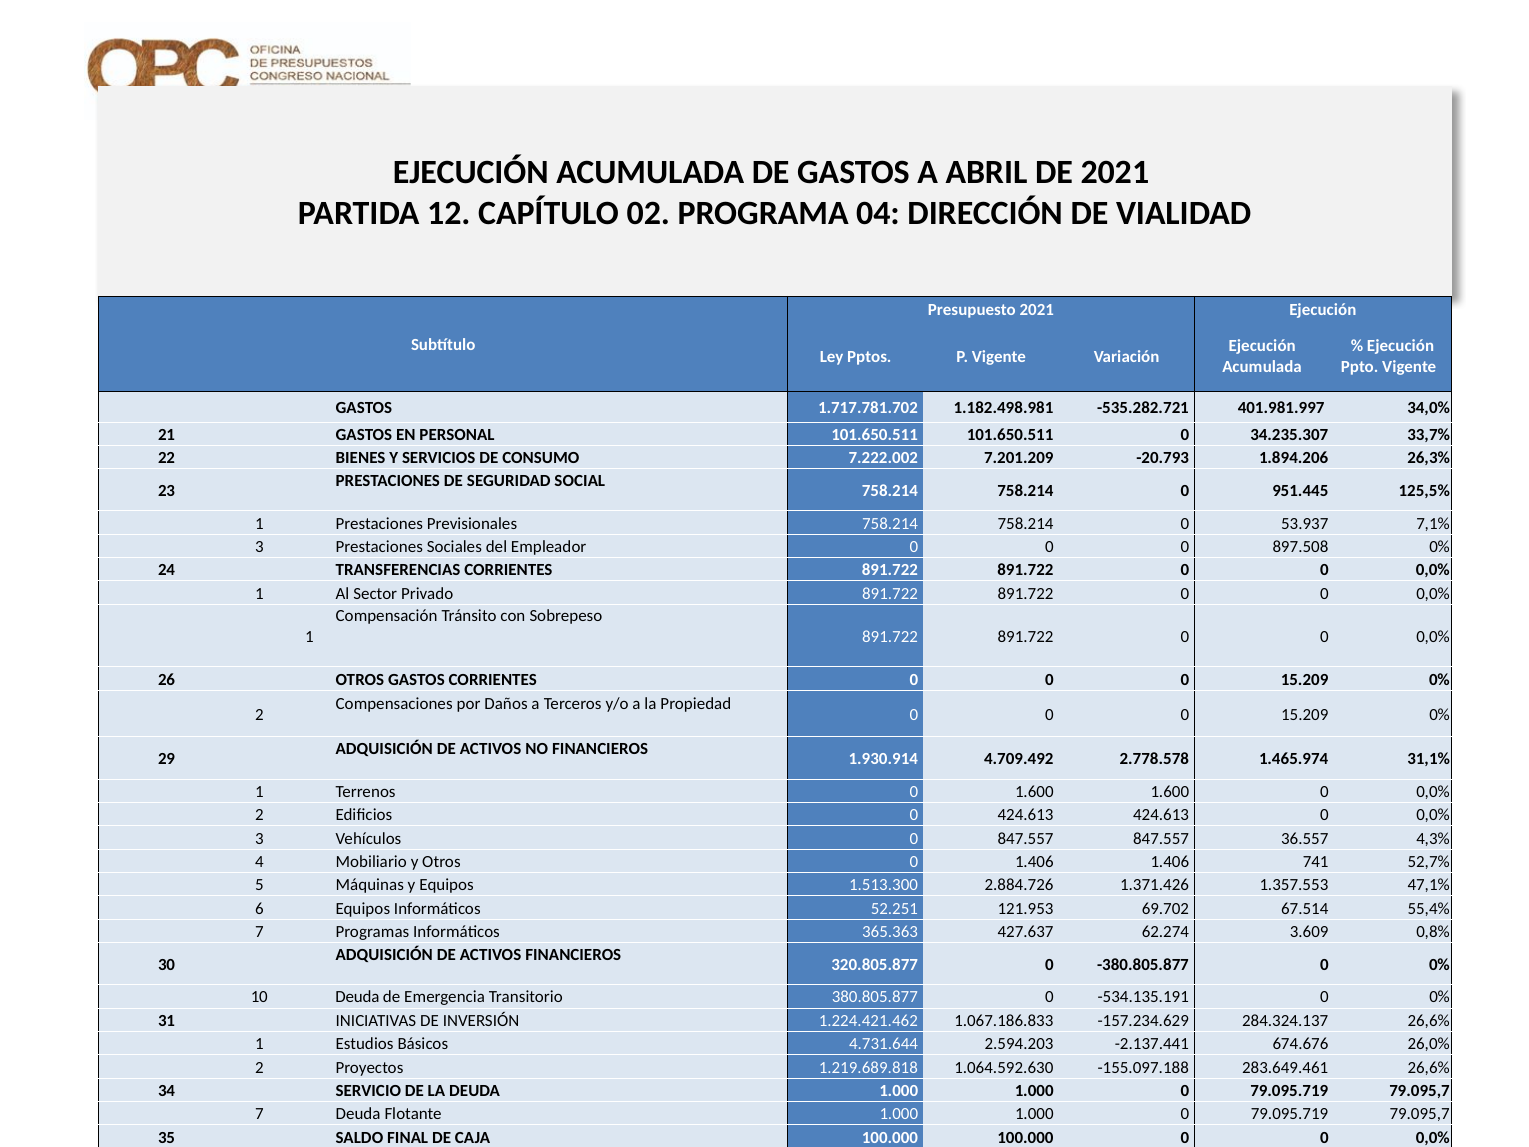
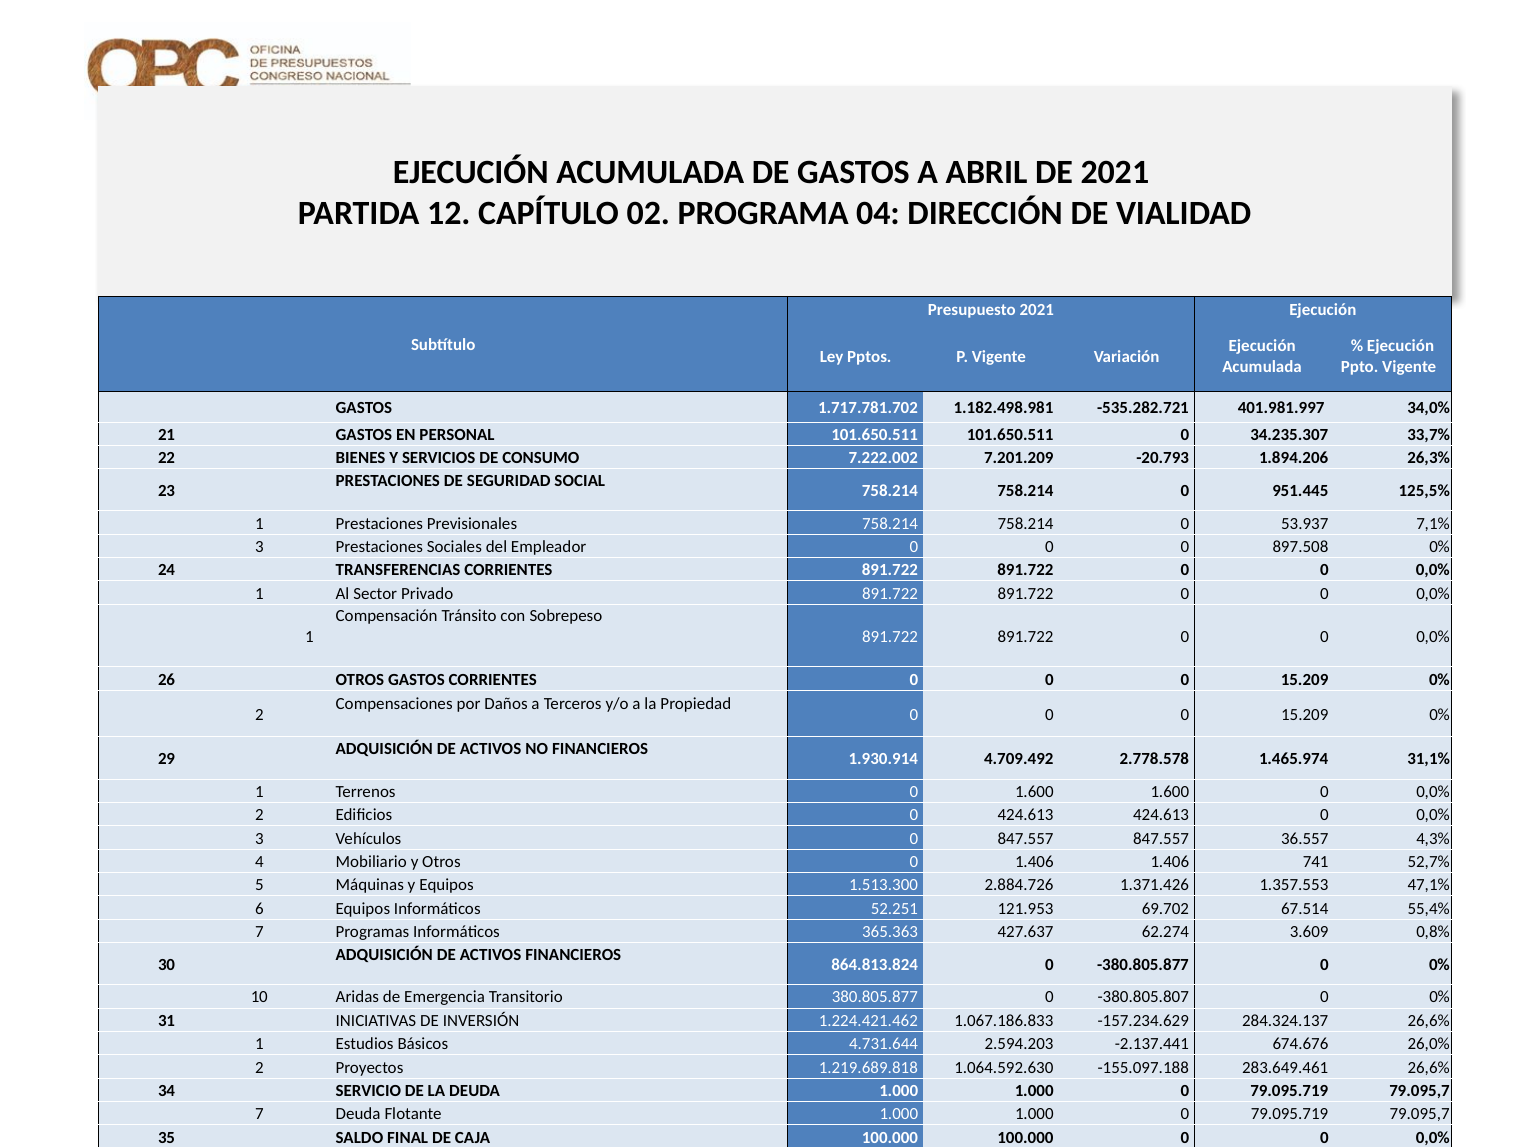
320.805.877: 320.805.877 -> 864.813.824 (875, 964)
10 Deuda: Deuda -> Aridas (357, 997)
-534.135.191: -534.135.191 -> -380.805.807 (1143, 997)
